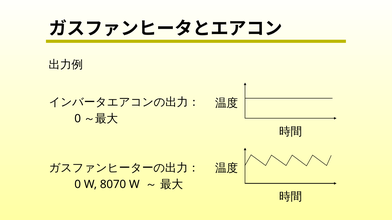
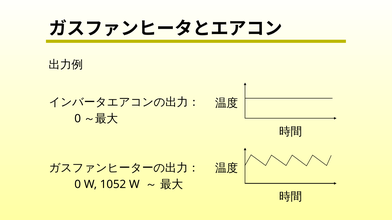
8070: 8070 -> 1052 (113, 185)
